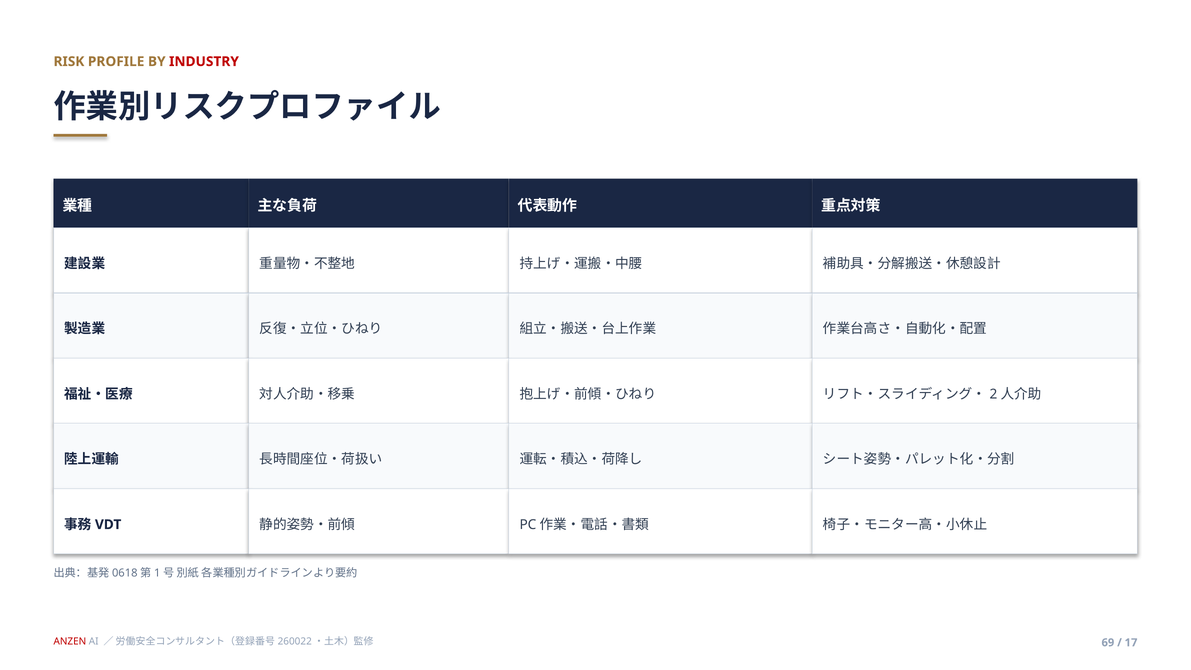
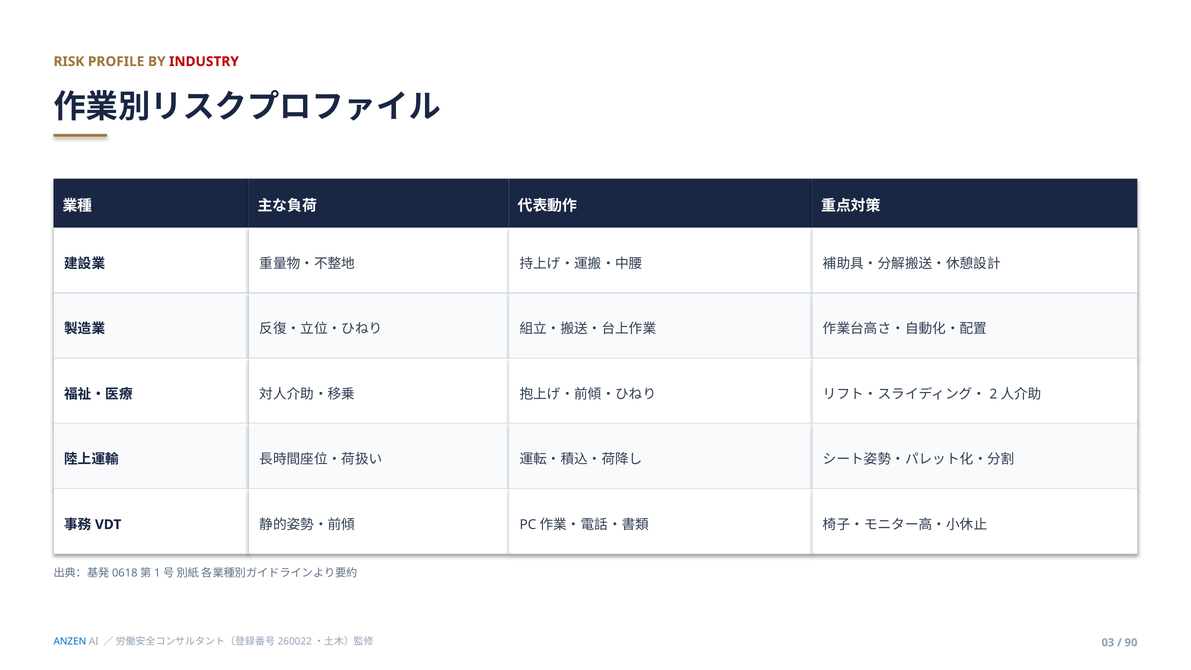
ANZEN colour: red -> blue (70, 641)
69: 69 -> 03 (1108, 643)
17: 17 -> 90 (1131, 643)
